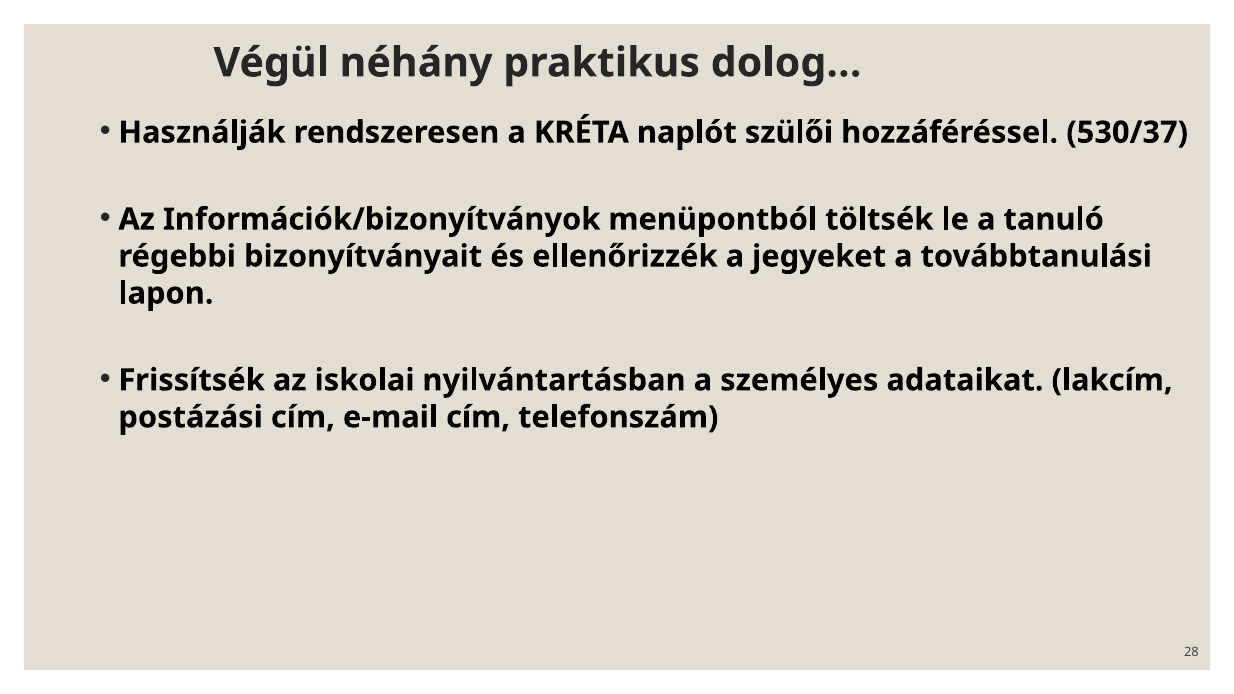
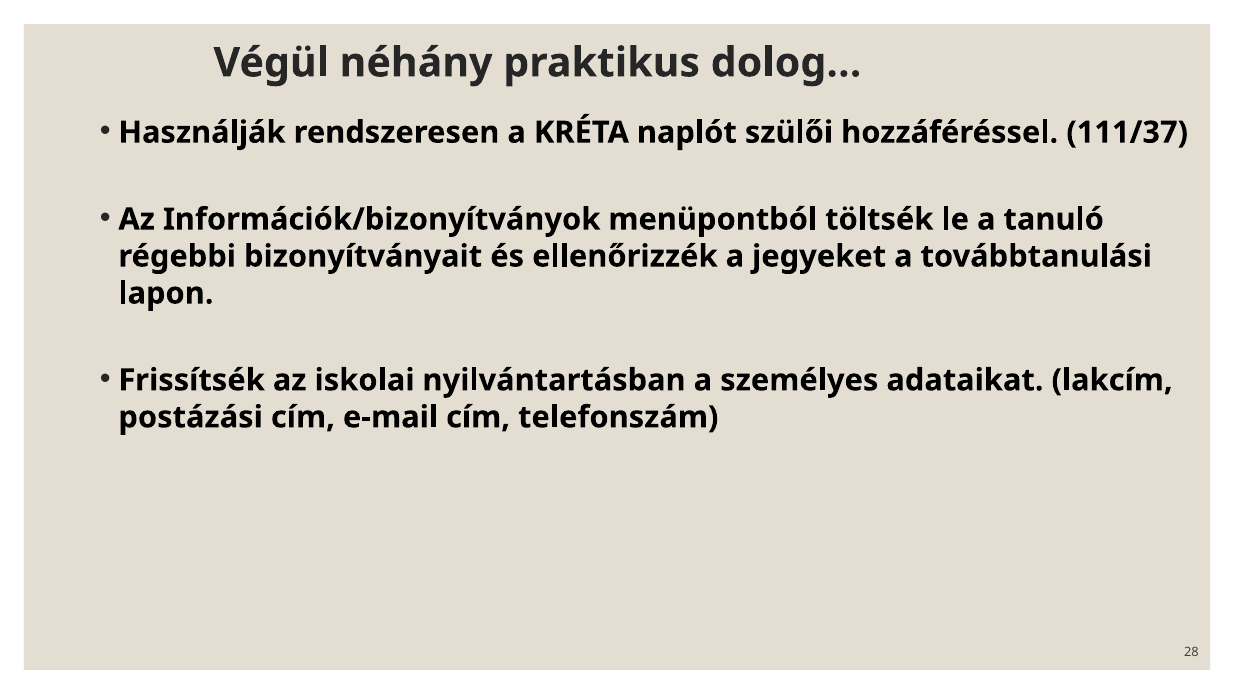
530/37: 530/37 -> 111/37 (1127, 133)
